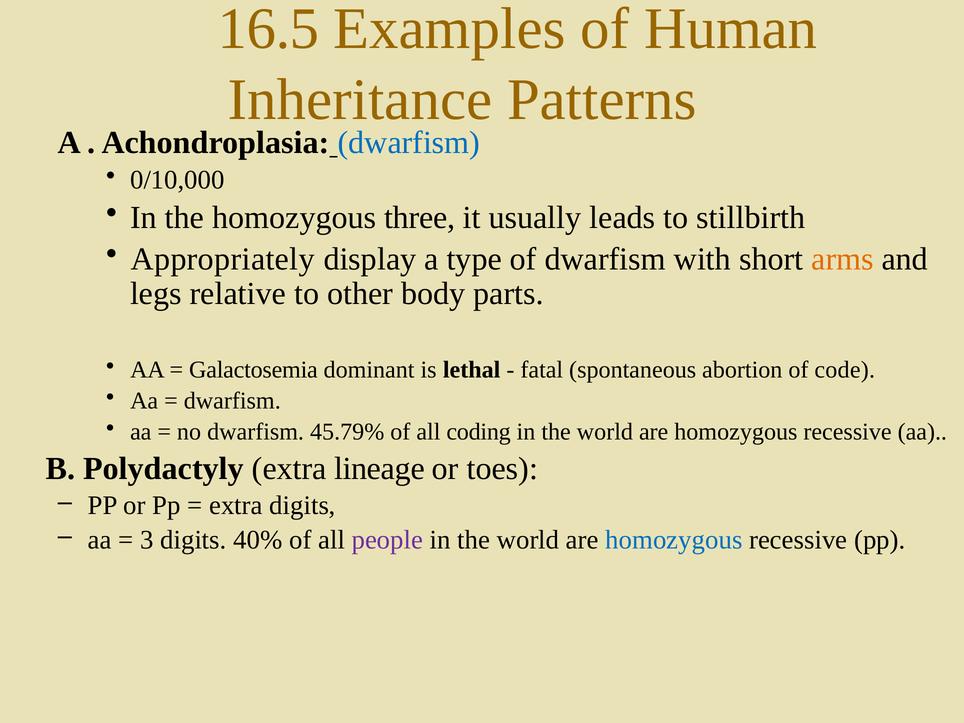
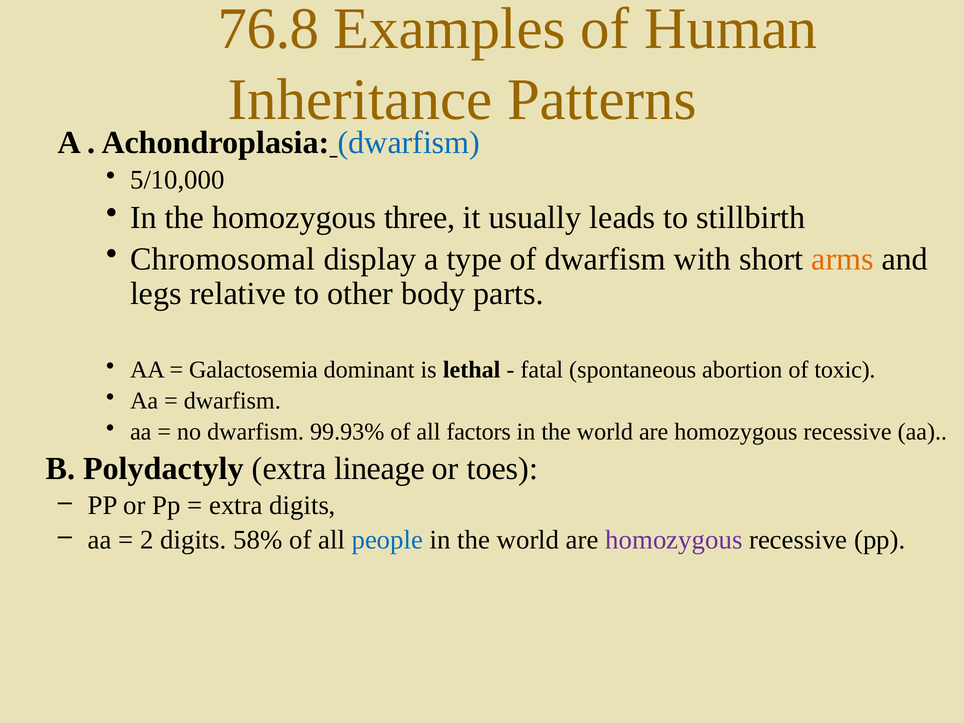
16.5: 16.5 -> 76.8 (269, 29)
0/10,000: 0/10,000 -> 5/10,000 (177, 180)
Appropriately: Appropriately -> Chromosomal (223, 259)
code: code -> toxic (845, 370)
45.79%: 45.79% -> 99.93% (347, 432)
coding: coding -> factors (479, 432)
3: 3 -> 2 (147, 540)
40%: 40% -> 58% (258, 540)
people colour: purple -> blue (387, 540)
homozygous colour: blue -> purple (674, 540)
